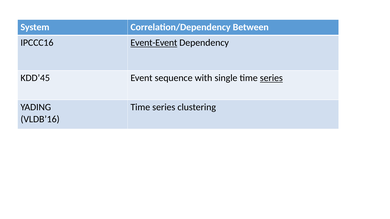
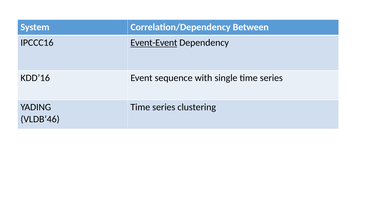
KDD’45: KDD’45 -> KDD’16 (35, 78)
series underline: present -> none (271, 78)
VLDB’16: VLDB’16 -> VLDB’46 (40, 119)
